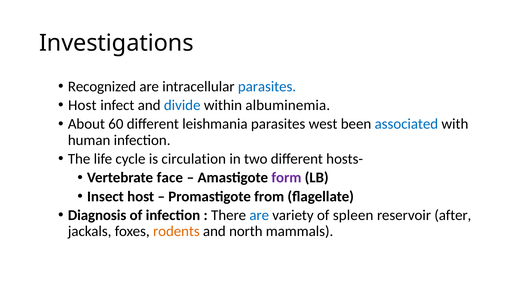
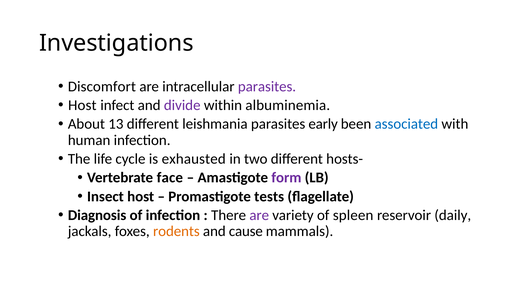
Recognized: Recognized -> Discomfort (102, 87)
parasites colour: blue -> purple (267, 87)
divide colour: blue -> purple (182, 105)
60: 60 -> 13 (116, 124)
west: west -> early (323, 124)
circulation: circulation -> exhausted (194, 159)
from: from -> tests (269, 196)
are colour: blue -> purple (259, 215)
after: after -> daily (453, 215)
north: north -> cause (246, 231)
